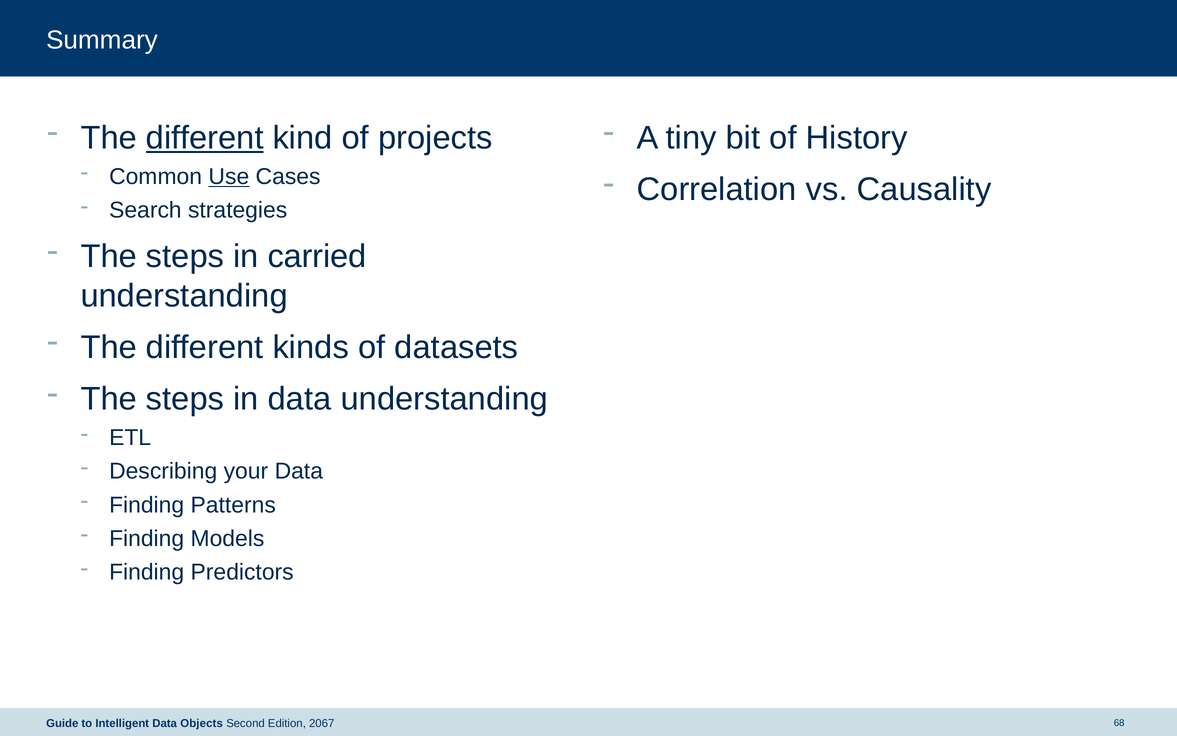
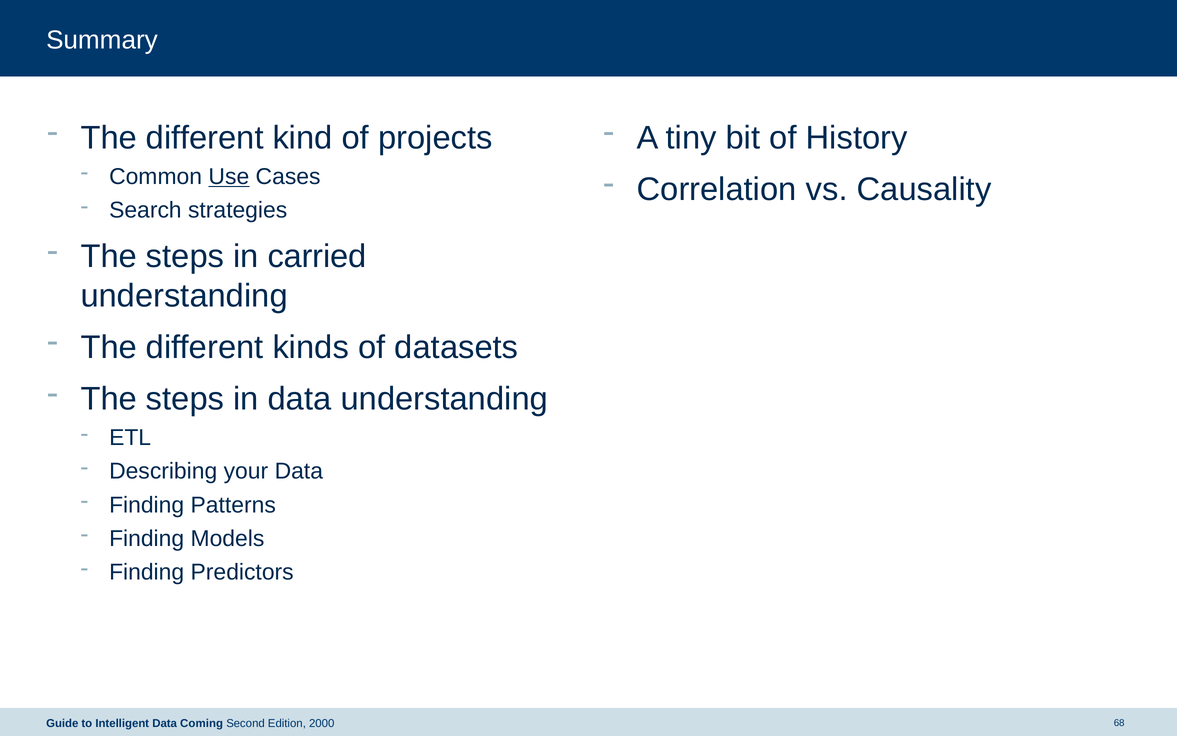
different underline: present -> none (205, 138)
Objects: Objects -> Coming (202, 723)
2067: 2067 -> 2000 (322, 723)
